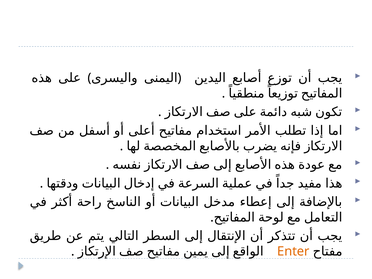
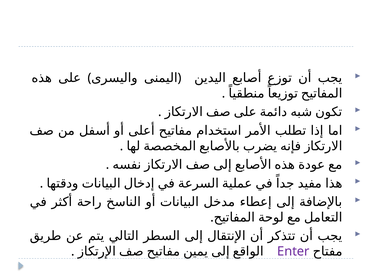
Enter colour: orange -> purple (293, 251)
